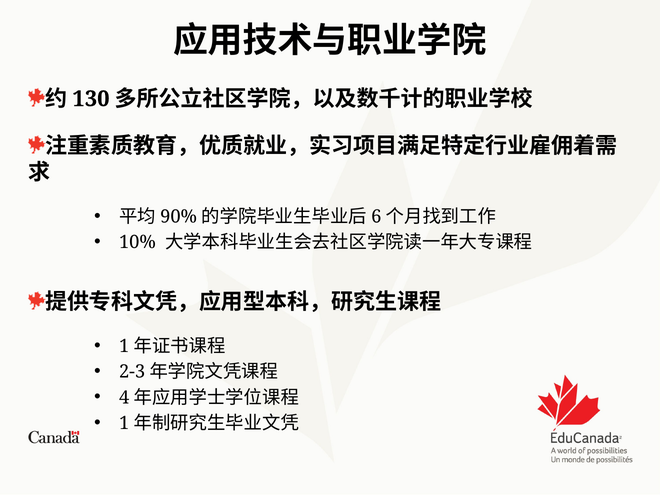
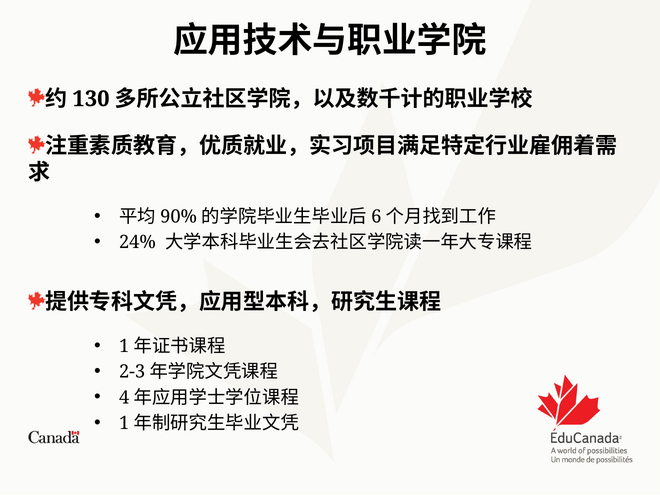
10%: 10% -> 24% (137, 242)
